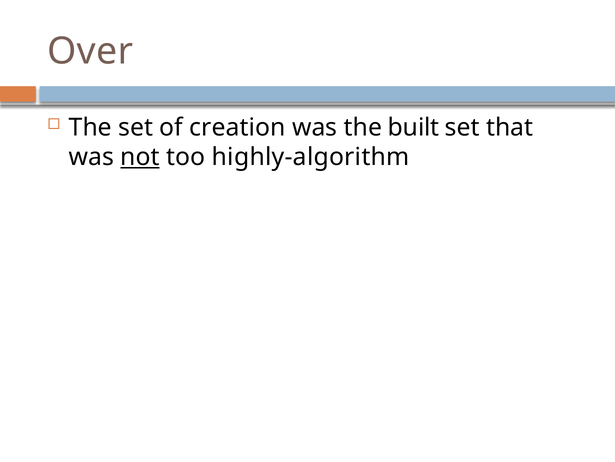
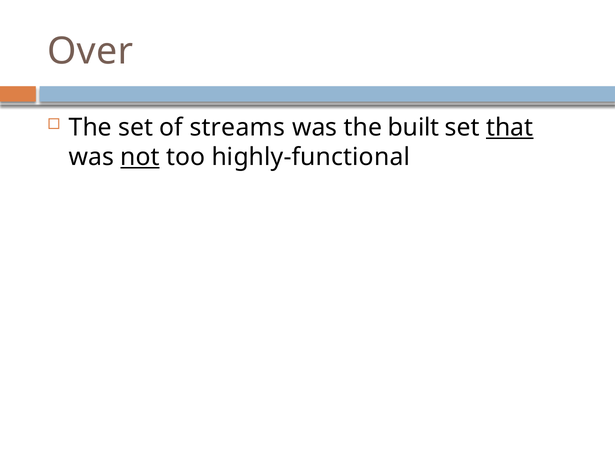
creation: creation -> streams (237, 127)
that underline: none -> present (510, 127)
highly-algorithm: highly-algorithm -> highly-functional (311, 157)
